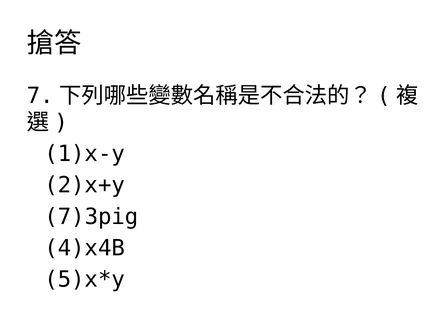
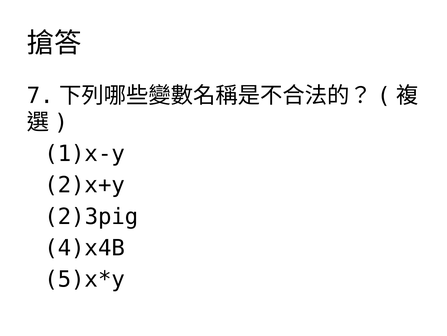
7)3pig: 7)3pig -> 2)3pig (91, 216)
